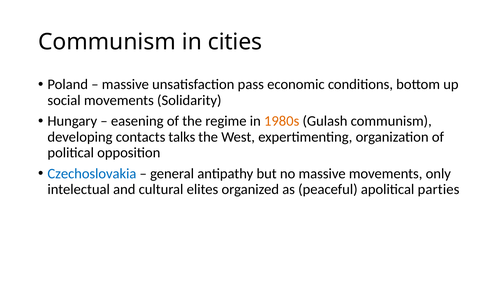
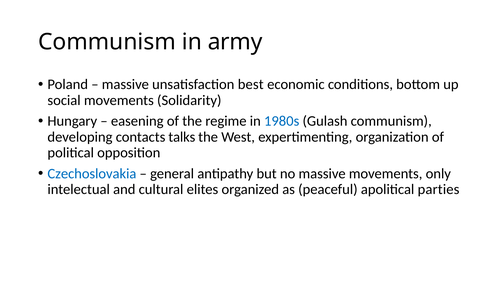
cities: cities -> army (235, 42)
pass: pass -> best (251, 85)
1980s colour: orange -> blue (282, 121)
